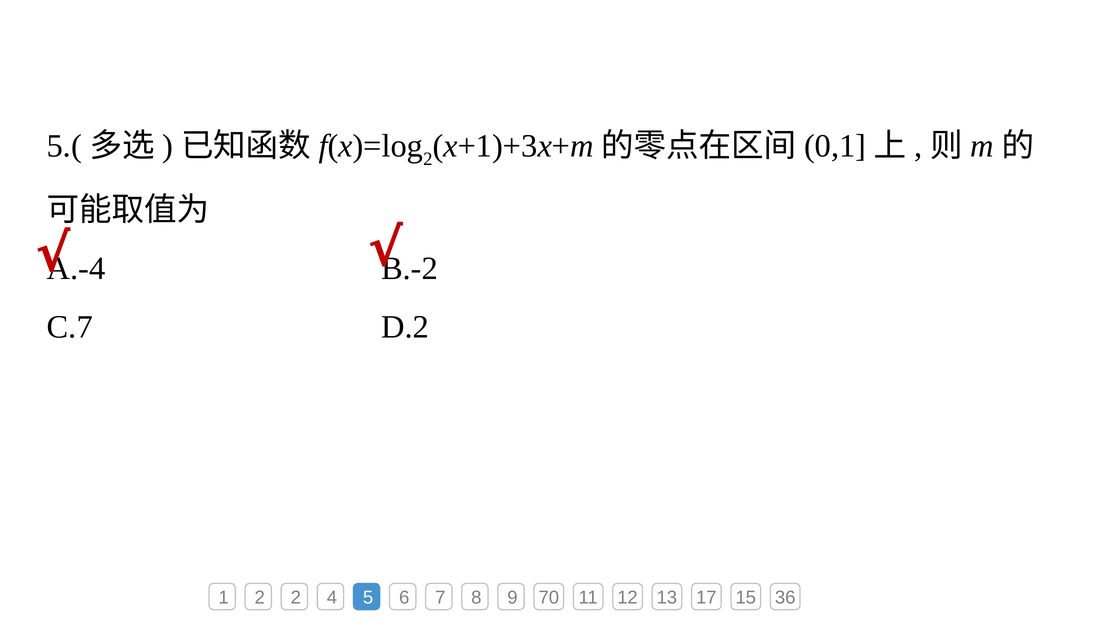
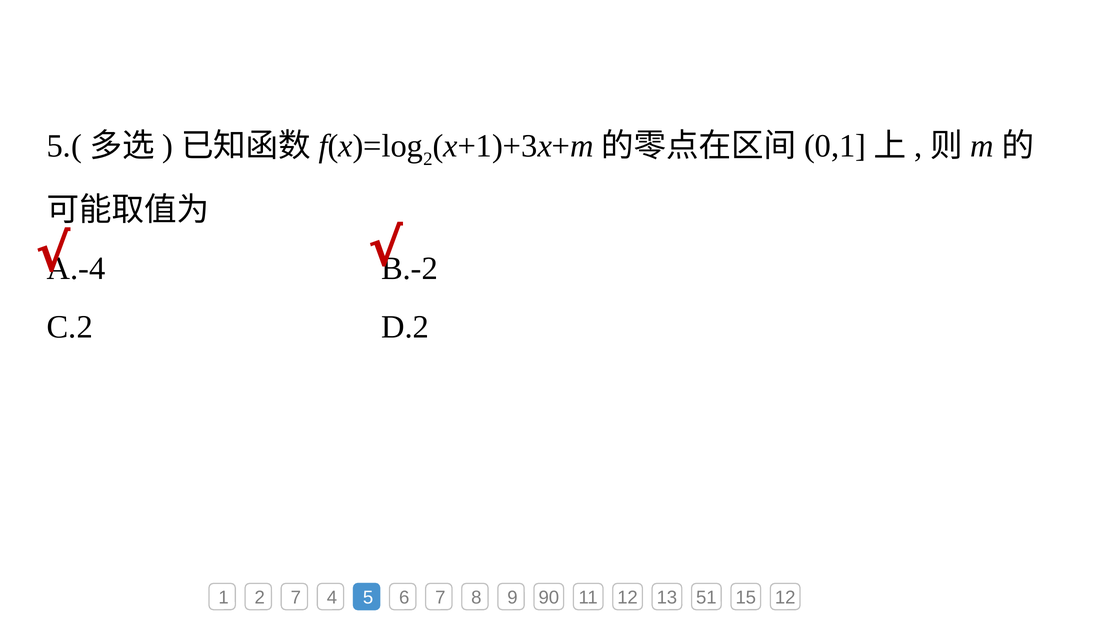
C.7: C.7 -> C.2 (70, 327)
2 2: 2 -> 7 (296, 598)
70: 70 -> 90 (549, 598)
17: 17 -> 51 (706, 598)
15 36: 36 -> 12 (785, 598)
